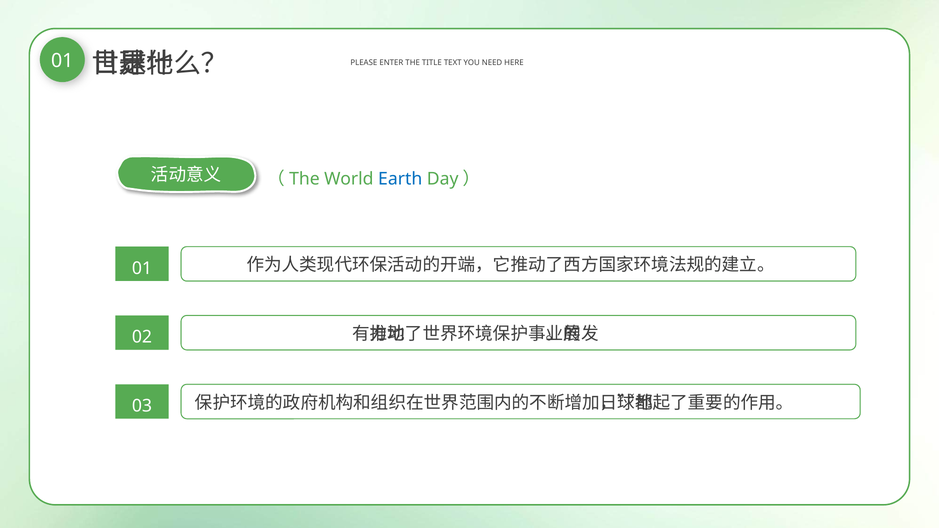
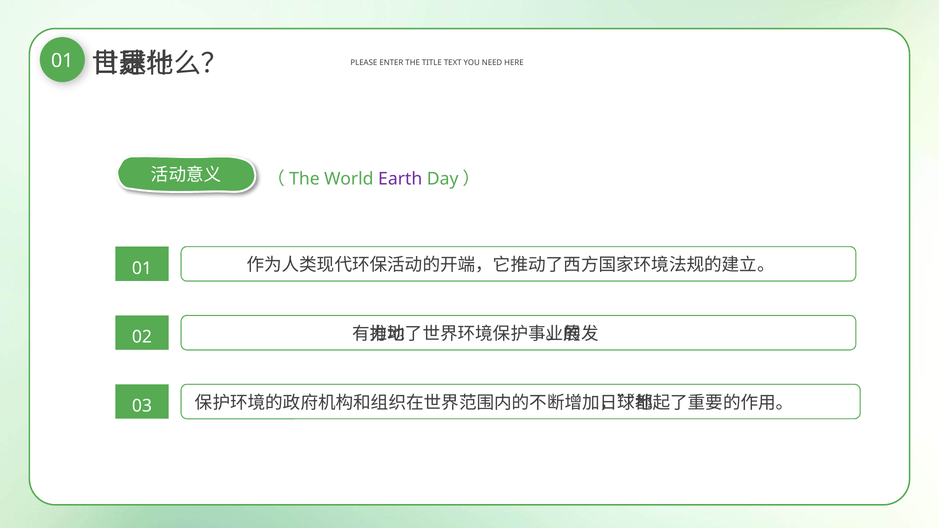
Earth colour: blue -> purple (400, 179)
